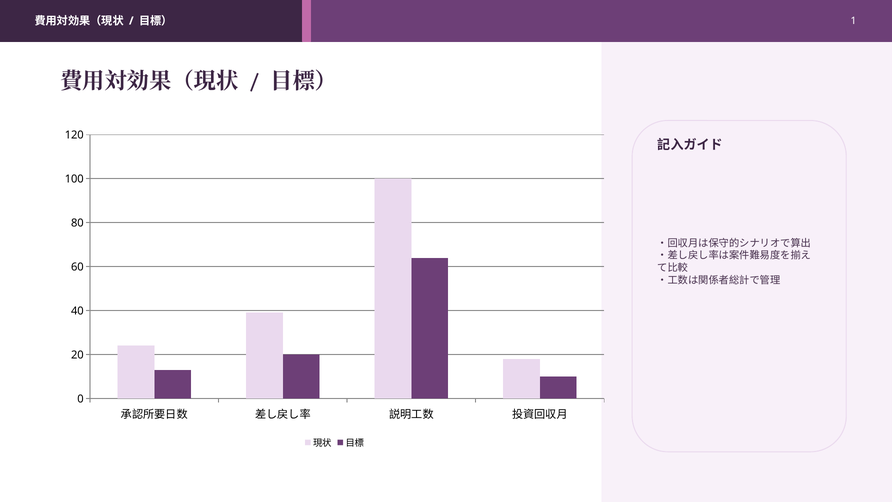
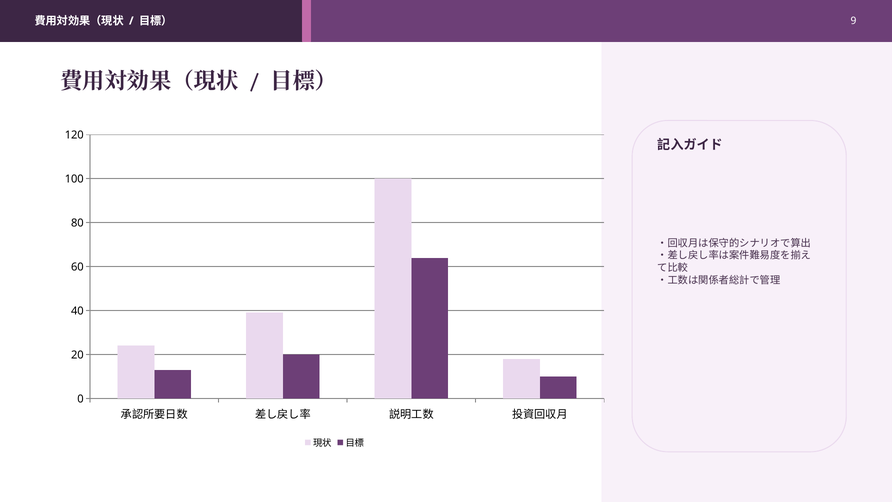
1: 1 -> 9 (854, 21)
